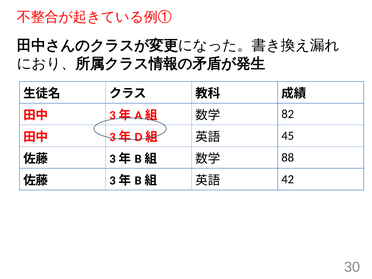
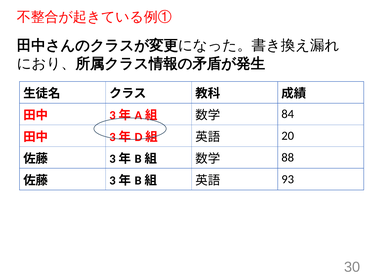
82: 82 -> 84 (288, 114)
45: 45 -> 20 (288, 136)
42: 42 -> 93 (288, 179)
